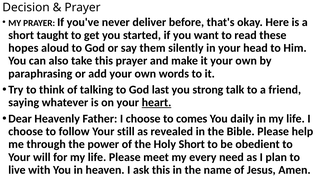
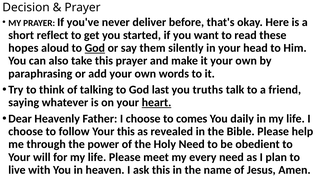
taught: taught -> reflect (53, 35)
God underline: none -> present (95, 48)
strong: strong -> truths (208, 90)
Your still: still -> this (126, 131)
Holy Short: Short -> Need (192, 144)
